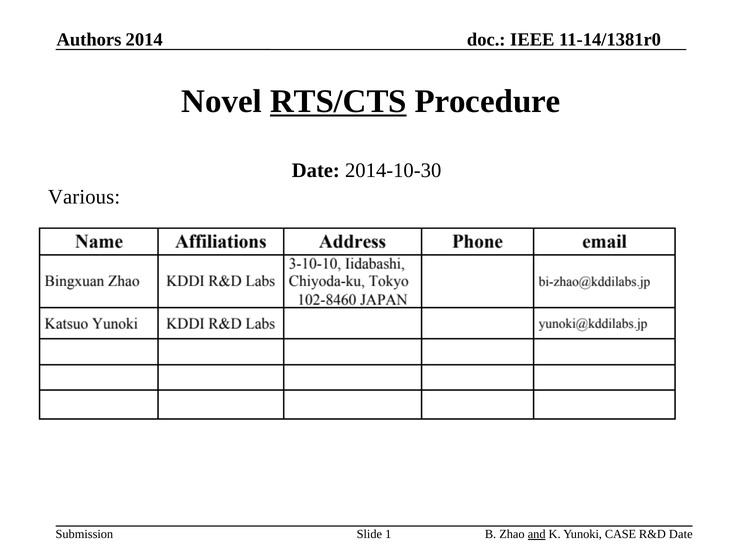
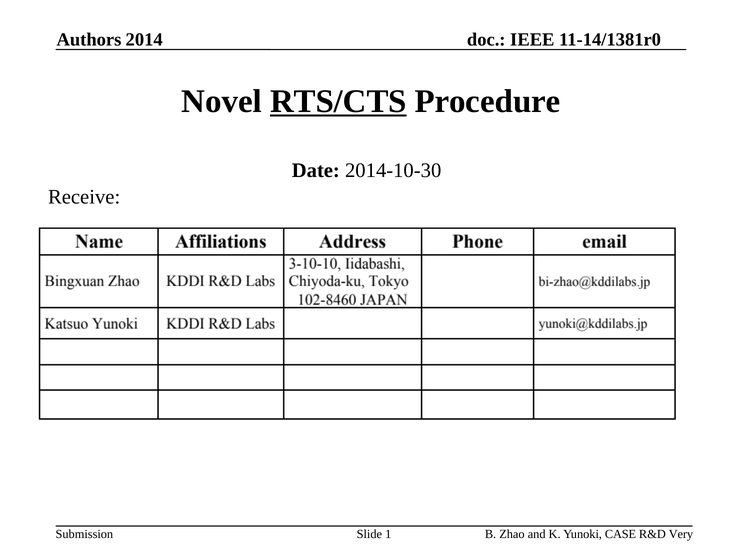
Various: Various -> Receive (84, 197)
and underline: present -> none (537, 534)
R&D Date: Date -> Very (681, 534)
